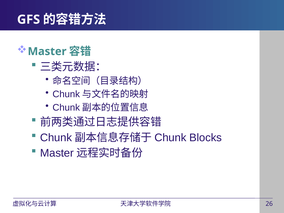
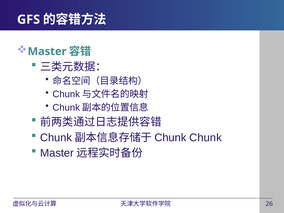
Blocks: Blocks -> Chunk (206, 138)
